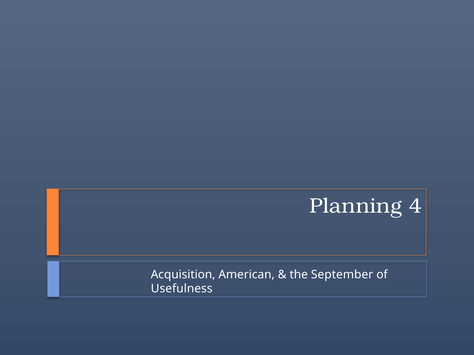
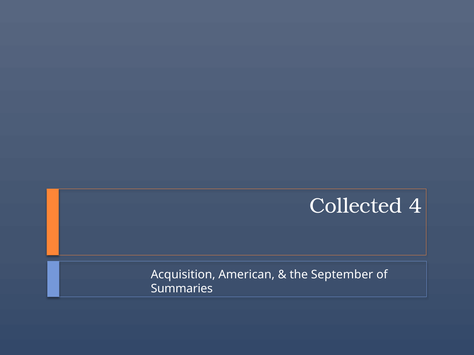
Planning: Planning -> Collected (356, 206)
Usefulness: Usefulness -> Summaries (182, 289)
